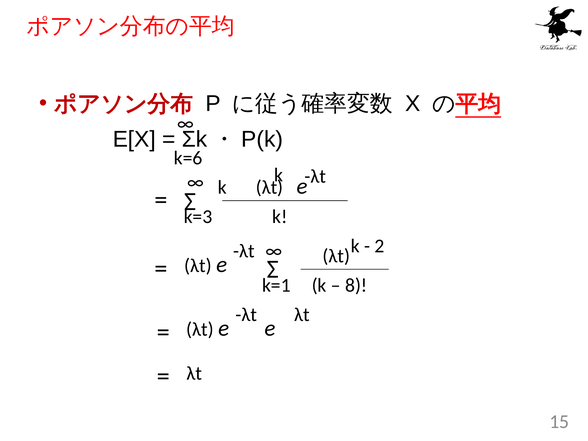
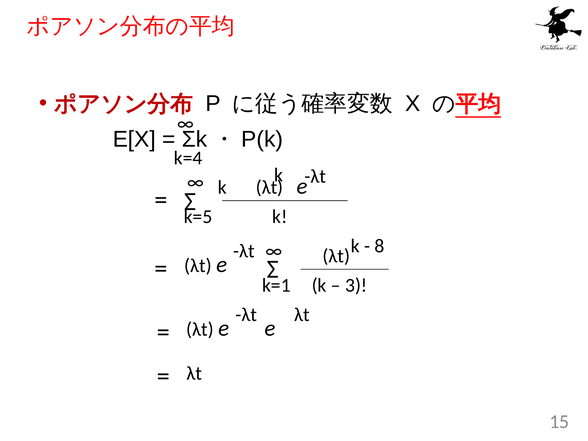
k=6: k=6 -> k=4 (188, 158)
k=3: k=3 -> k=5 (198, 217)
2: 2 -> 8 (379, 246)
8: 8 -> 3 (356, 285)
